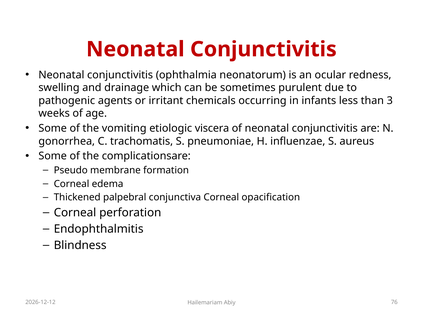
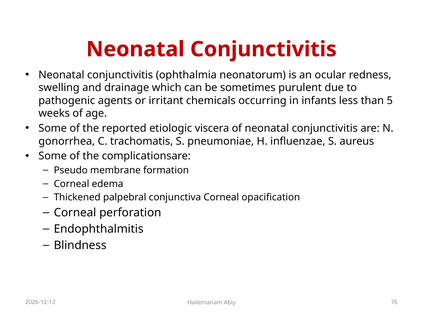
3: 3 -> 5 (390, 101)
vomiting: vomiting -> reported (124, 128)
